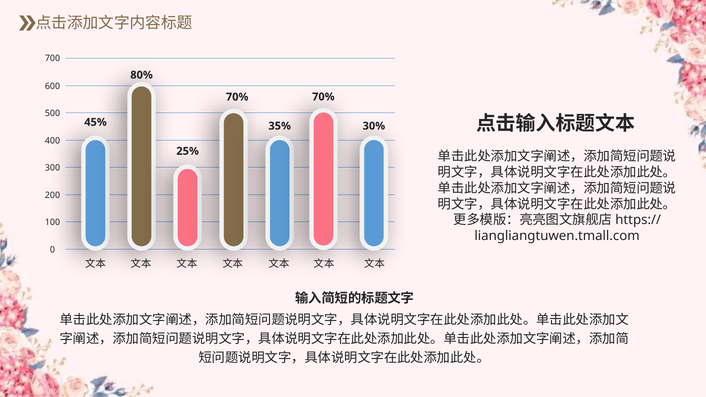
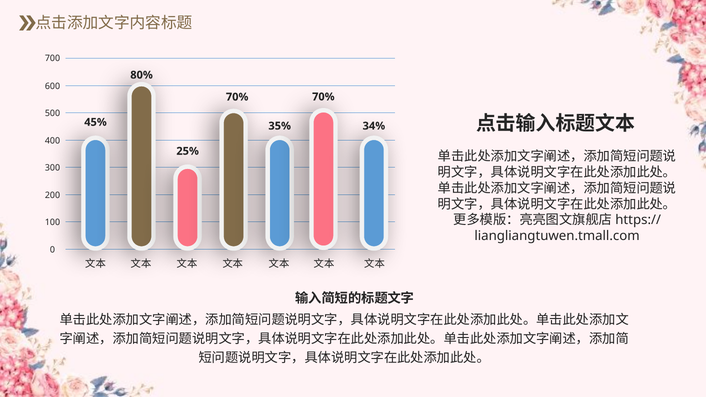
30%: 30% -> 34% (374, 126)
